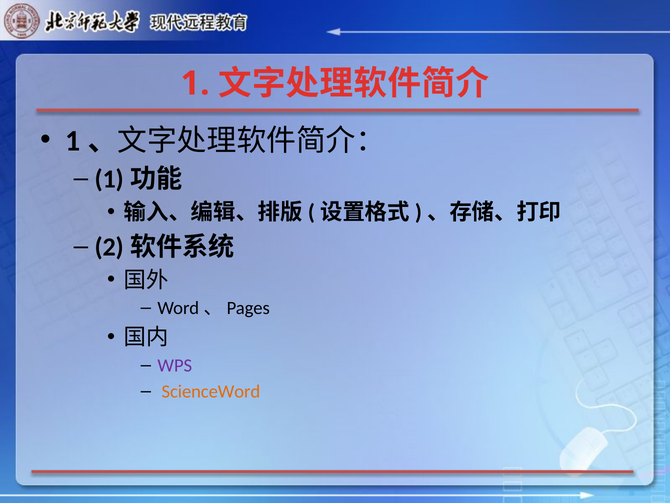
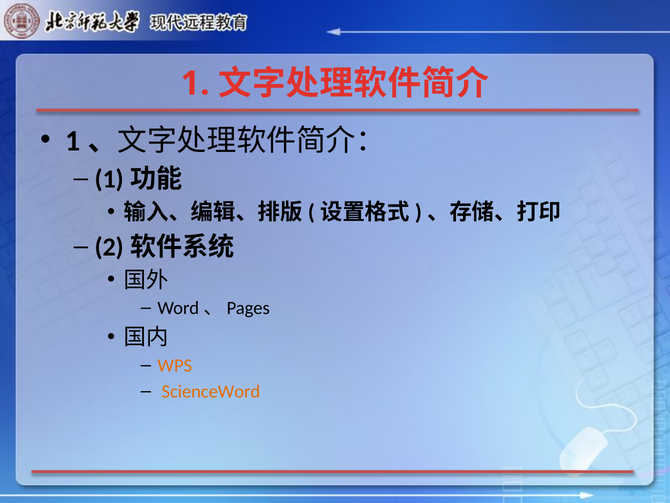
WPS colour: purple -> orange (175, 365)
